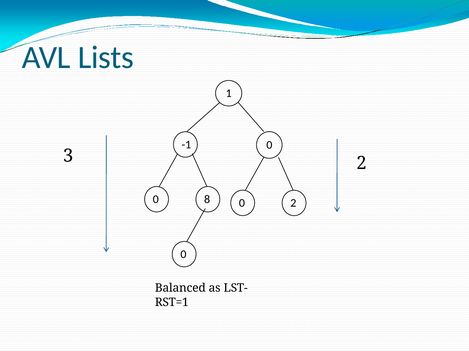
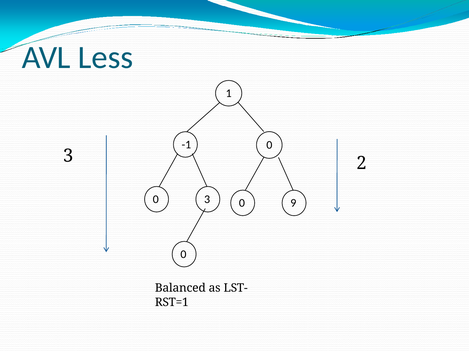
Lists: Lists -> Less (106, 58)
0 8: 8 -> 3 (207, 200)
0 2: 2 -> 9 (293, 203)
